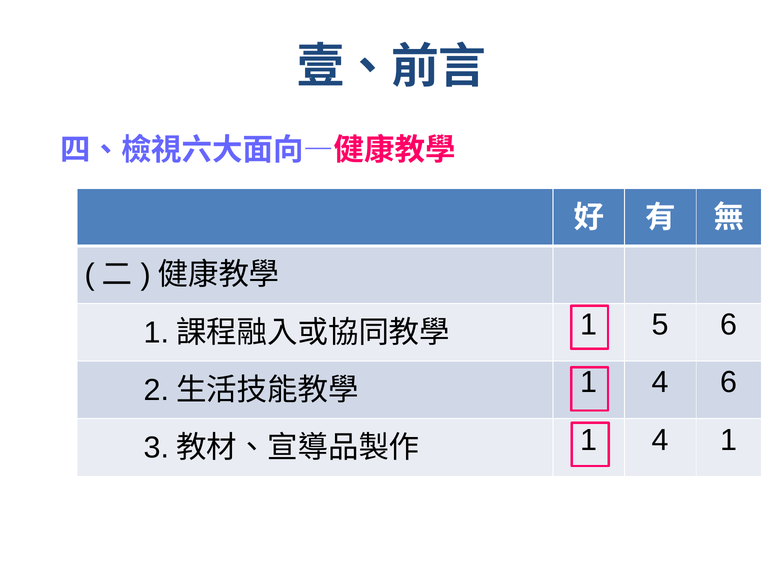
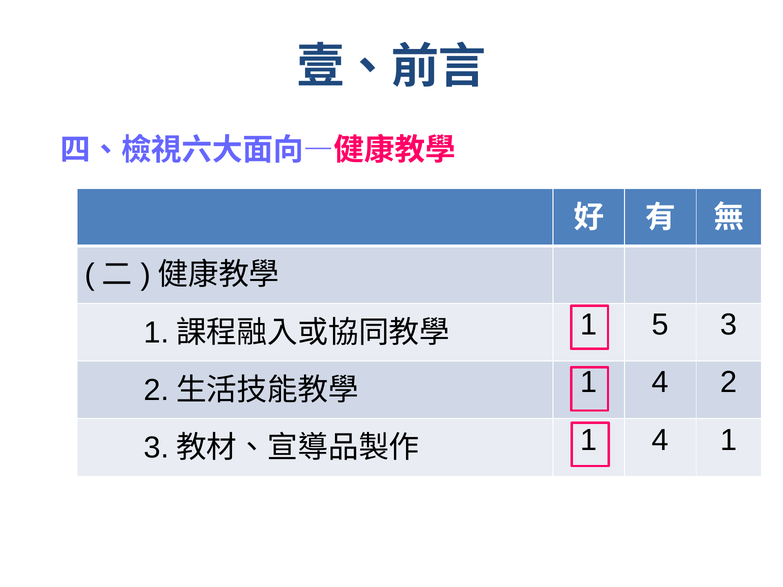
5 6: 6 -> 3 (729, 325)
4 6: 6 -> 2 (729, 383)
